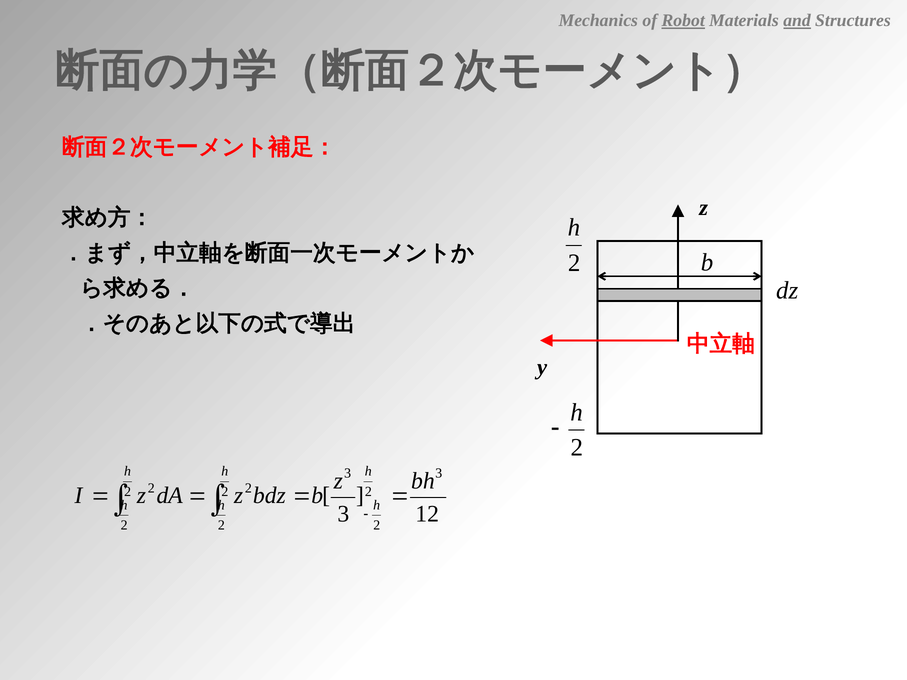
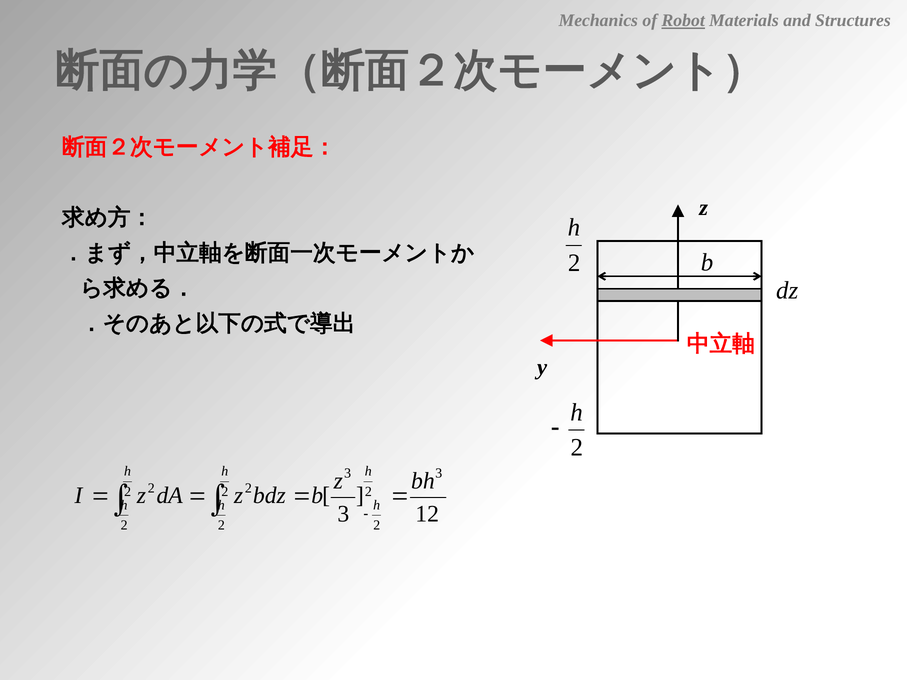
and underline: present -> none (797, 21)
